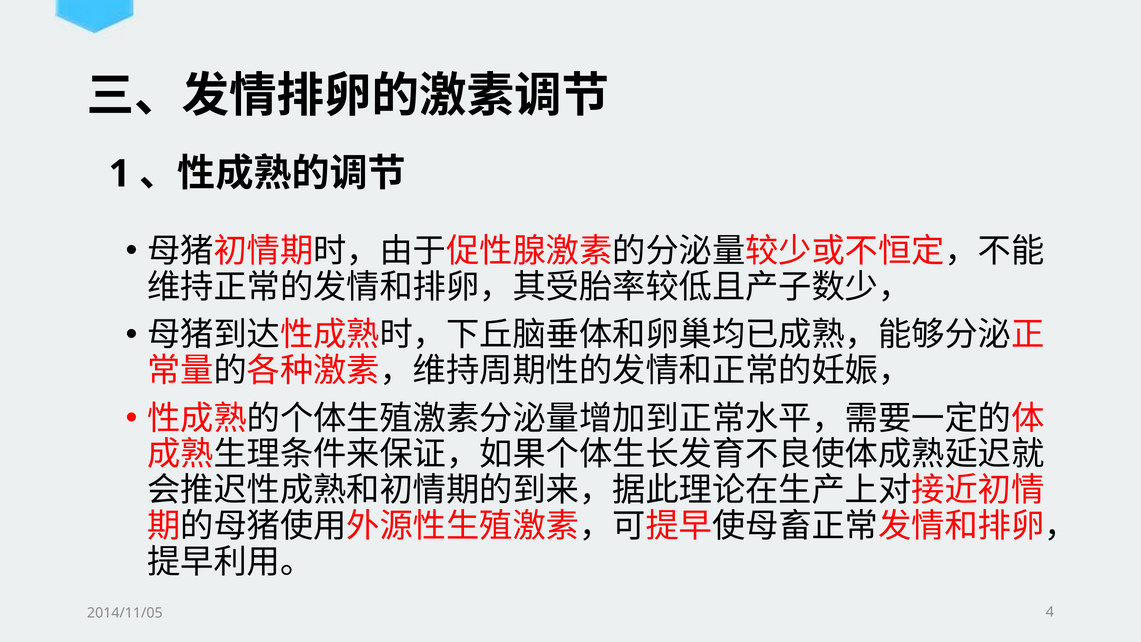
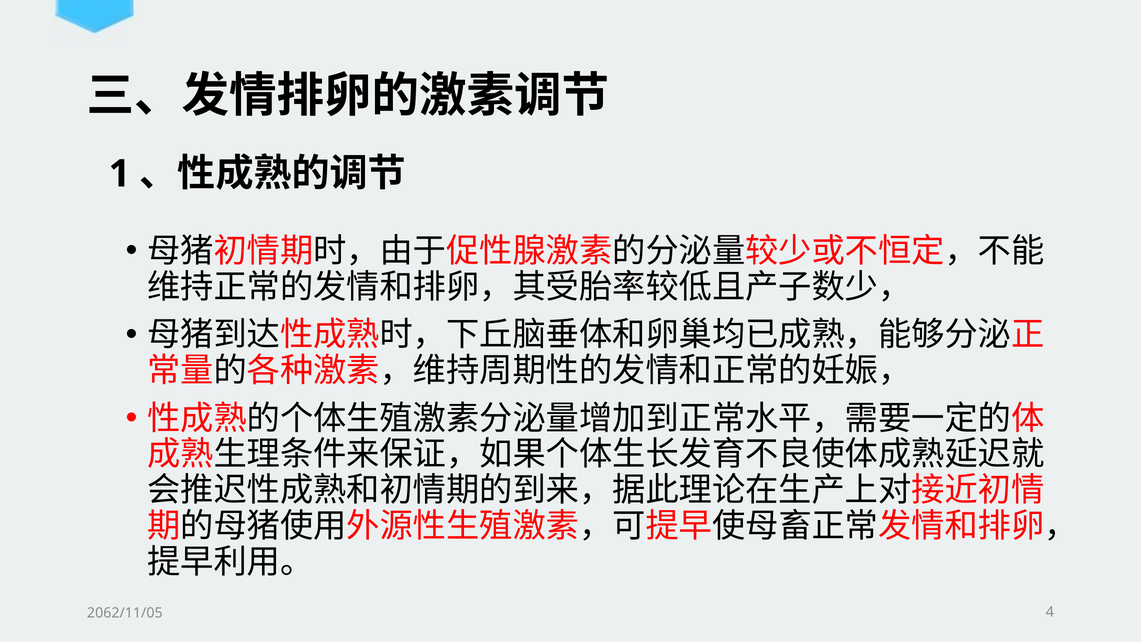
2014/11/05: 2014/11/05 -> 2062/11/05 (125, 613)
